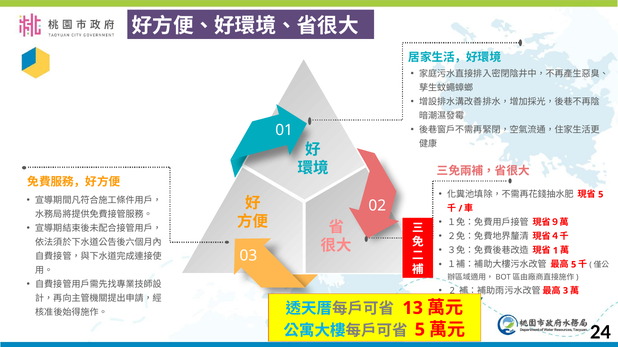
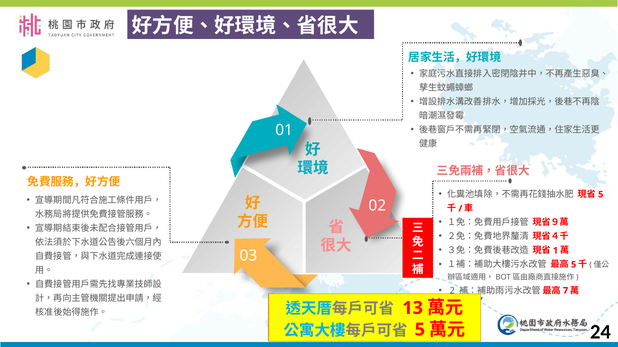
3: 3 -> 7 (566, 291)
